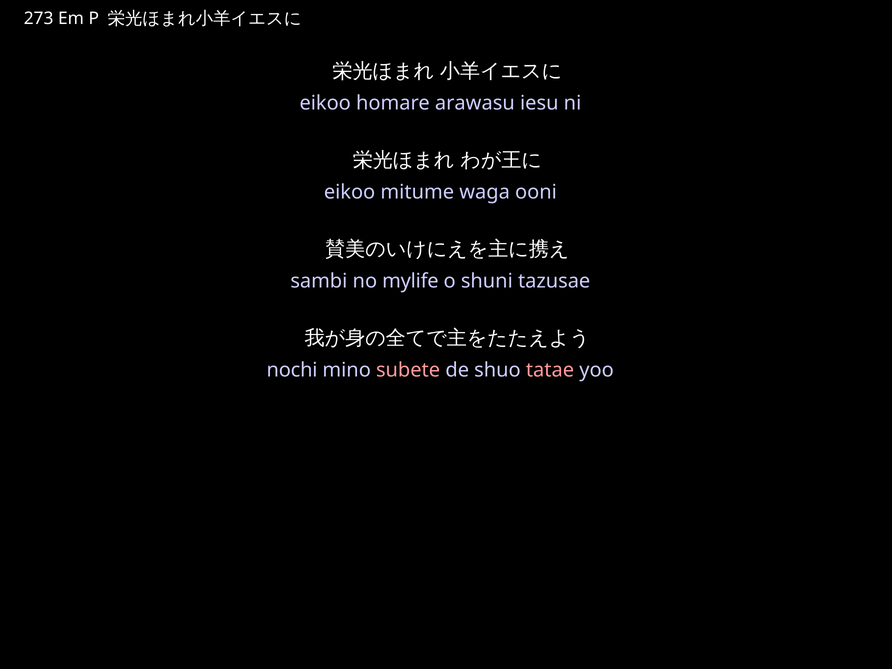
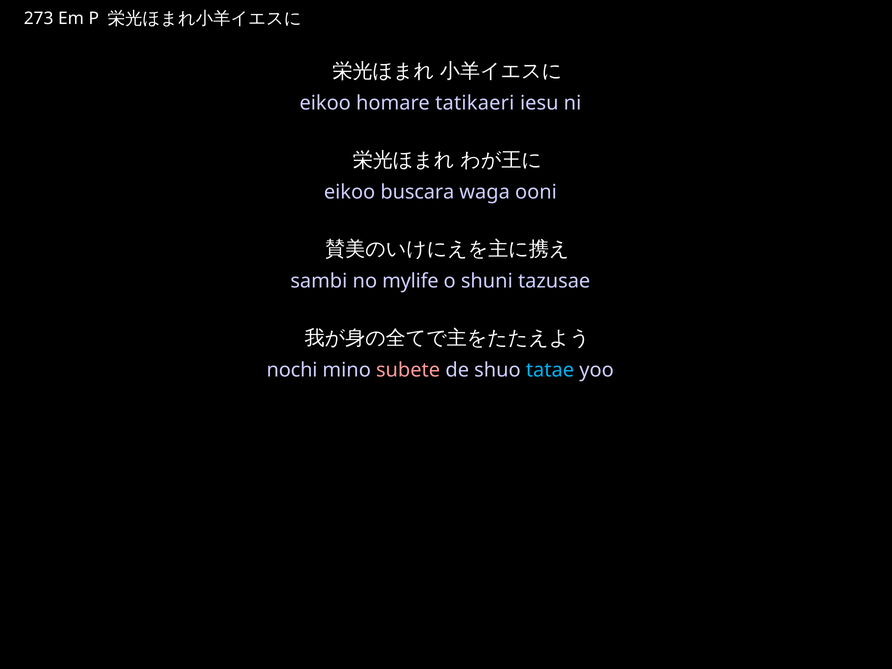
arawasu: arawasu -> tatikaeri (475, 103)
mitume: mitume -> buscara (417, 192)
tatae colour: pink -> light blue (550, 370)
